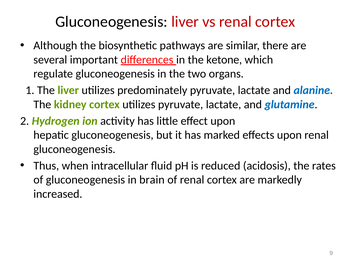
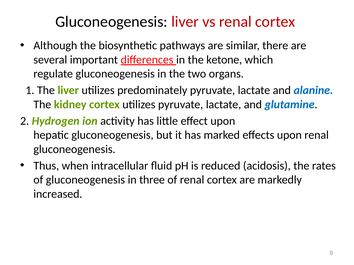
brain: brain -> three (152, 180)
